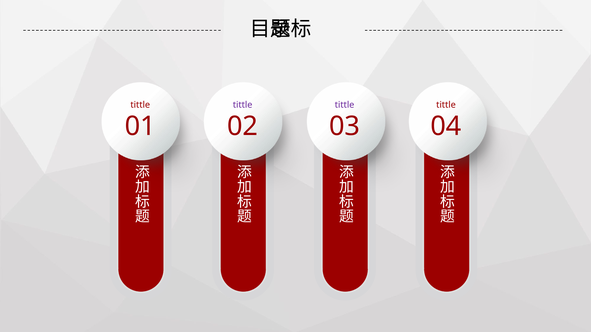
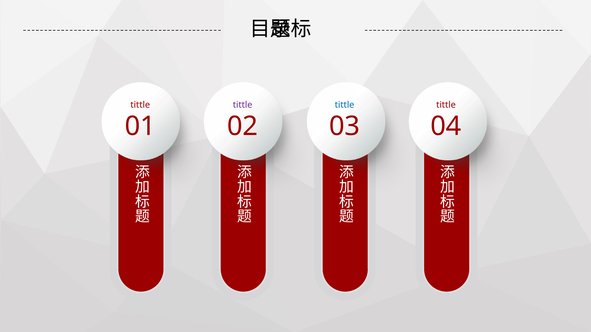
tittle colour: purple -> blue (345, 105)
